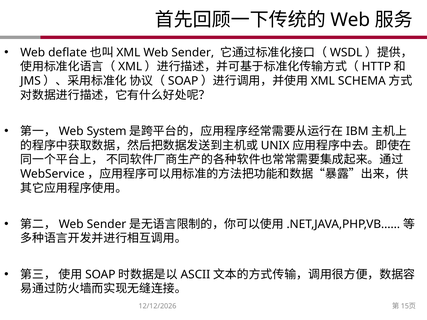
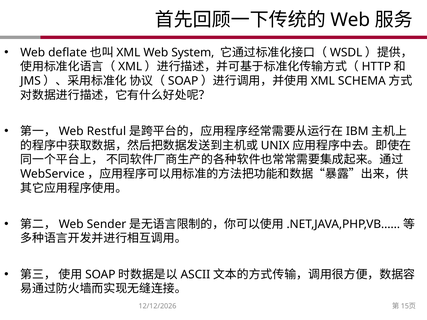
Sender: Sender -> System (193, 53)
System: System -> Restful (106, 131)
